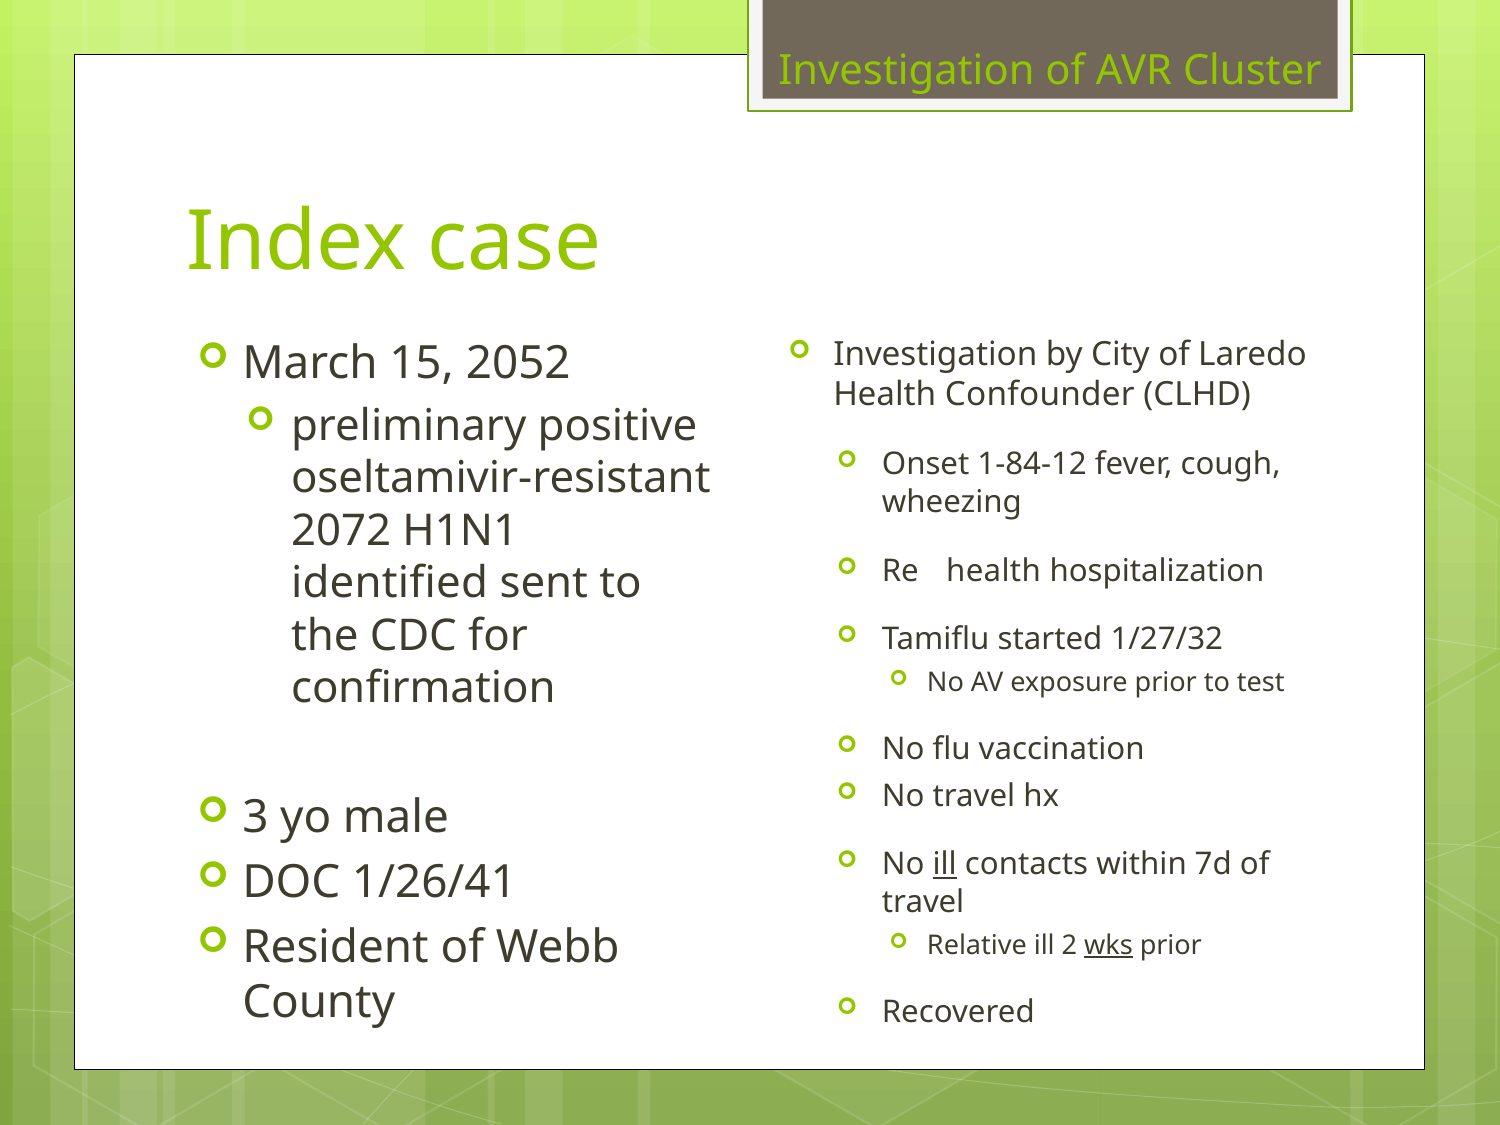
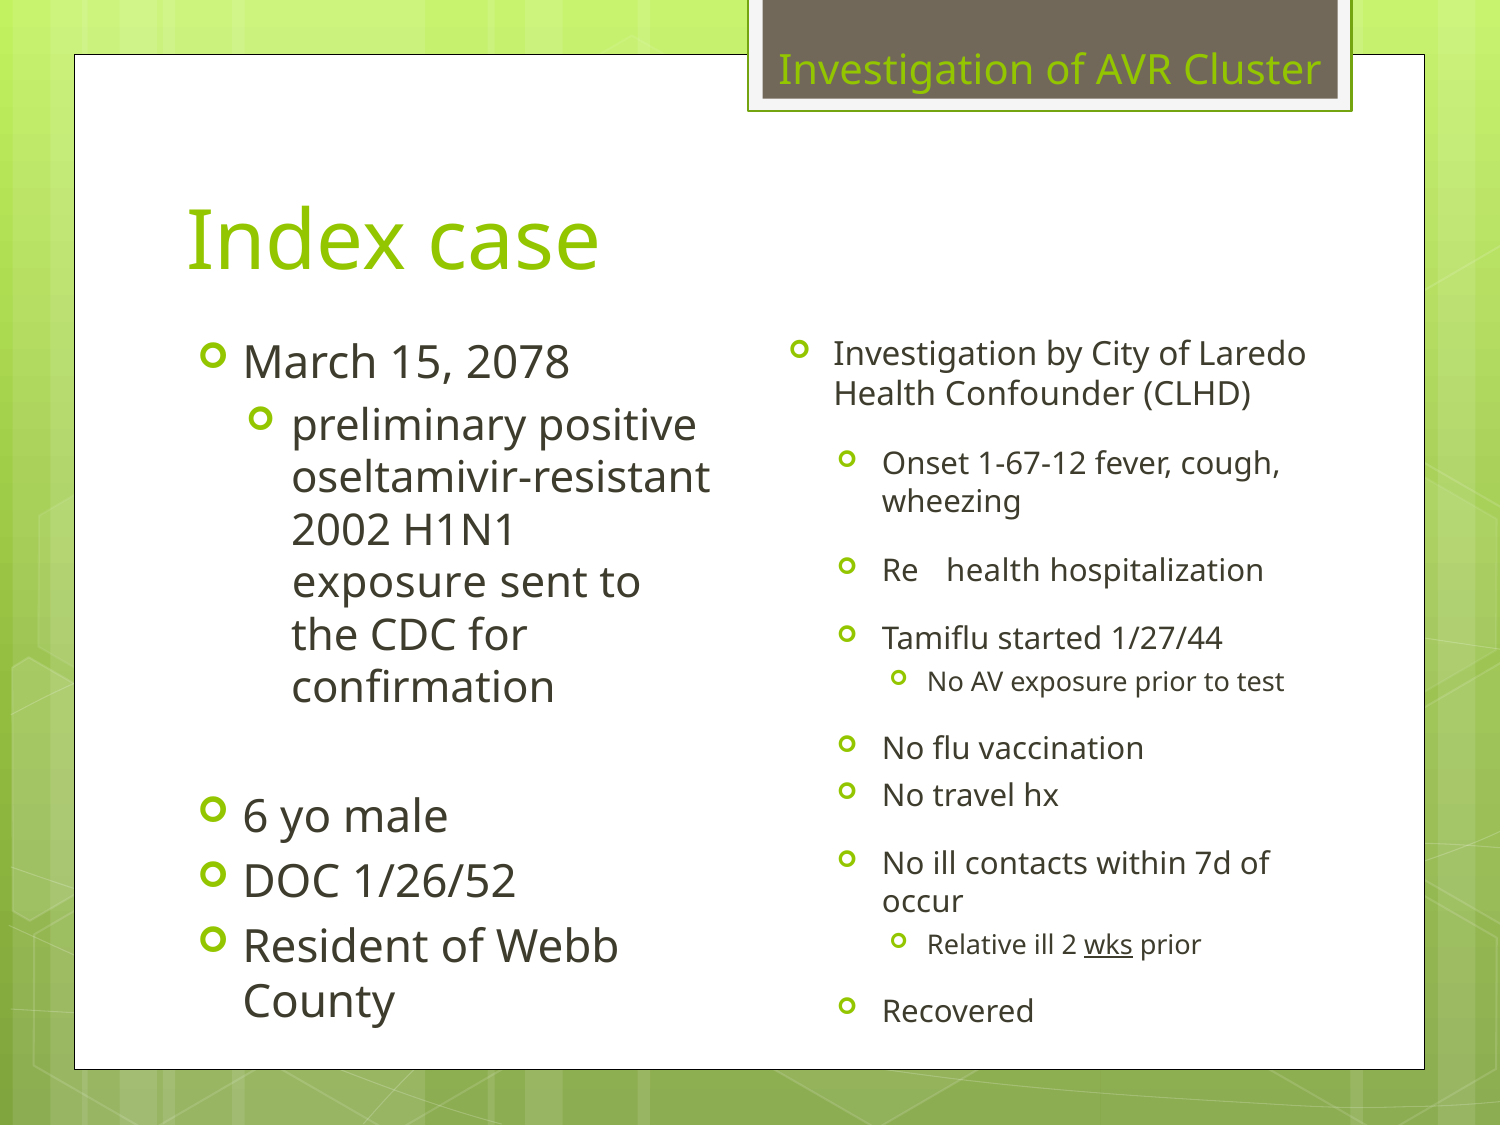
2052: 2052 -> 2078 (518, 363)
1-84-12: 1-84-12 -> 1-67-12 (1032, 465)
2072: 2072 -> 2002 (341, 531)
identified: identified -> exposure (389, 583)
1/27/32: 1/27/32 -> 1/27/44 (1167, 640)
3: 3 -> 6 (255, 817)
ill underline: present -> none (945, 865)
1/26/41: 1/26/41 -> 1/26/52 (434, 882)
travel: travel -> occur (923, 902)
